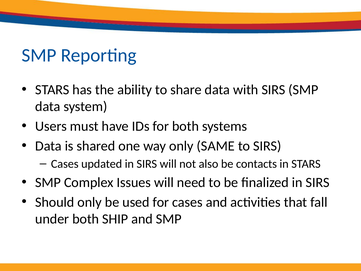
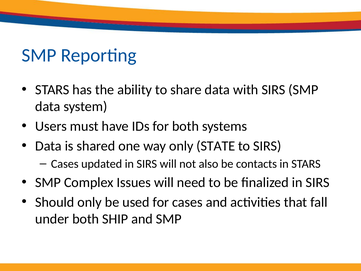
SAME: SAME -> STATE (216, 146)
